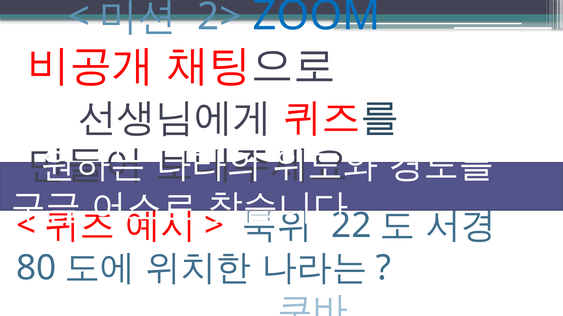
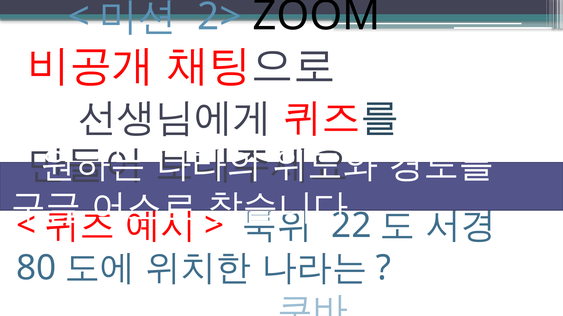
ZOOM colour: blue -> black (317, 15)
